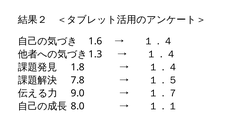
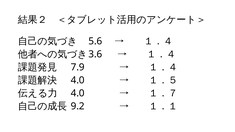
1.6: 1.6 -> 5.6 (95, 41)
1.3: 1.3 -> 3.6 (95, 54)
1.8: 1.8 -> 7.9 (78, 67)
7.8: 7.8 -> 4.0 (78, 80)
9.0: 9.0 -> 4.0 (78, 93)
8.0: 8.0 -> 9.2 (78, 106)
